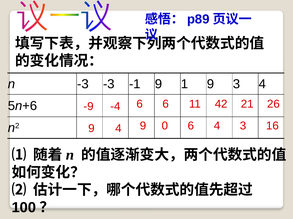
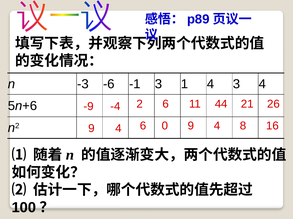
-3 -3: -3 -> -6 (109, 84)
-1 9: 9 -> 3 (159, 84)
1 9: 9 -> 4 (211, 84)
-4 6: 6 -> 2 (140, 104)
42: 42 -> 44 (221, 104)
4 9: 9 -> 6 (143, 126)
0 6: 6 -> 9 (191, 126)
4 3: 3 -> 8 (243, 126)
